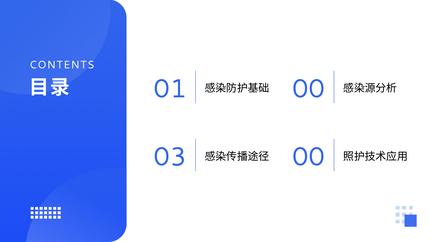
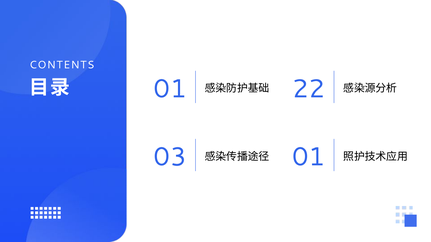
00: 00 -> 22 (309, 89)
00: 00 -> 01 (309, 157)
